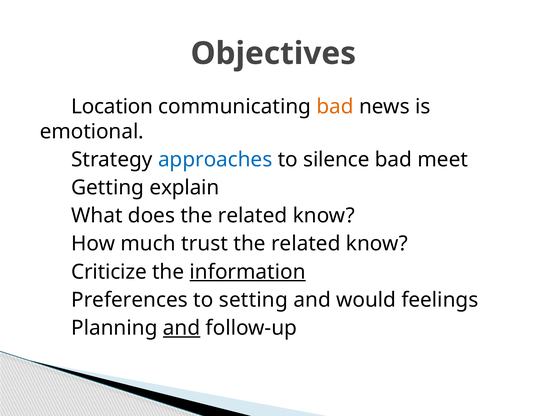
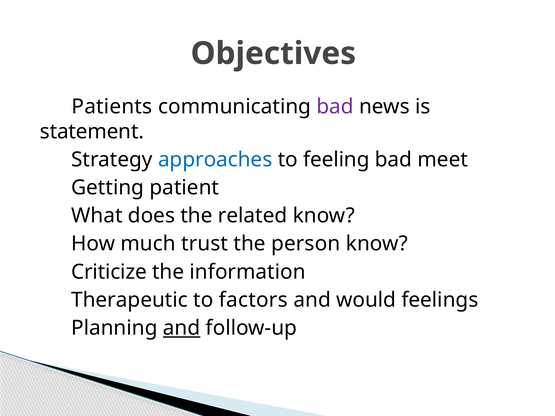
Location: Location -> Patients (112, 107)
bad colour: orange -> purple (335, 107)
emotional: emotional -> statement (92, 132)
silence: silence -> feeling (336, 160)
explain: explain -> patient (184, 188)
related: related -> person (306, 244)
information underline: present -> none (248, 272)
Preferences: Preferences -> Therapeutic (129, 300)
setting: setting -> factors (253, 300)
